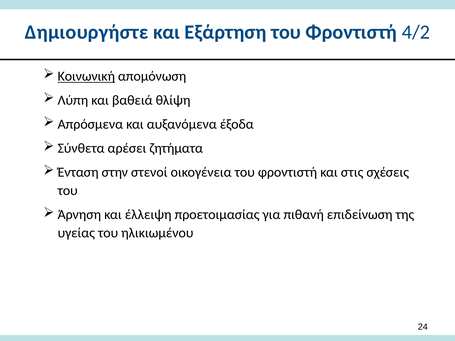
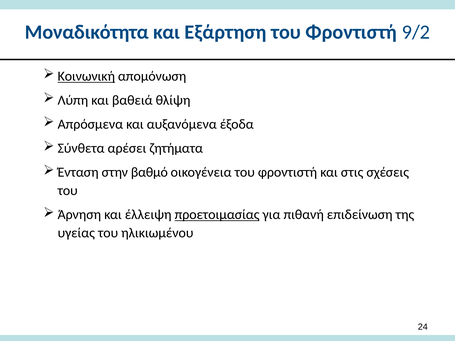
Δημιουργήστε: Δημιουργήστε -> Μοναδικότητα (87, 32)
4/2: 4/2 -> 9/2 (416, 32)
στενοί: στενοί -> βαθμό (149, 173)
προετοιμασίας underline: none -> present (217, 215)
